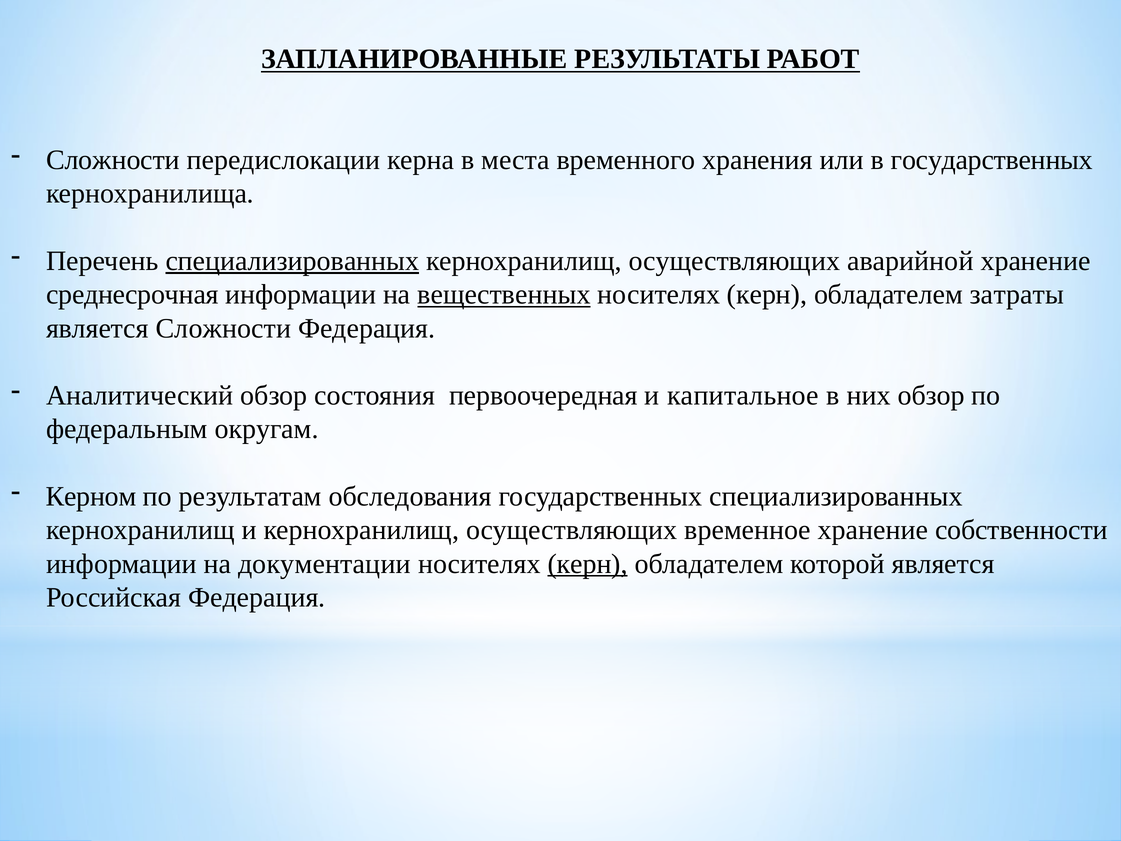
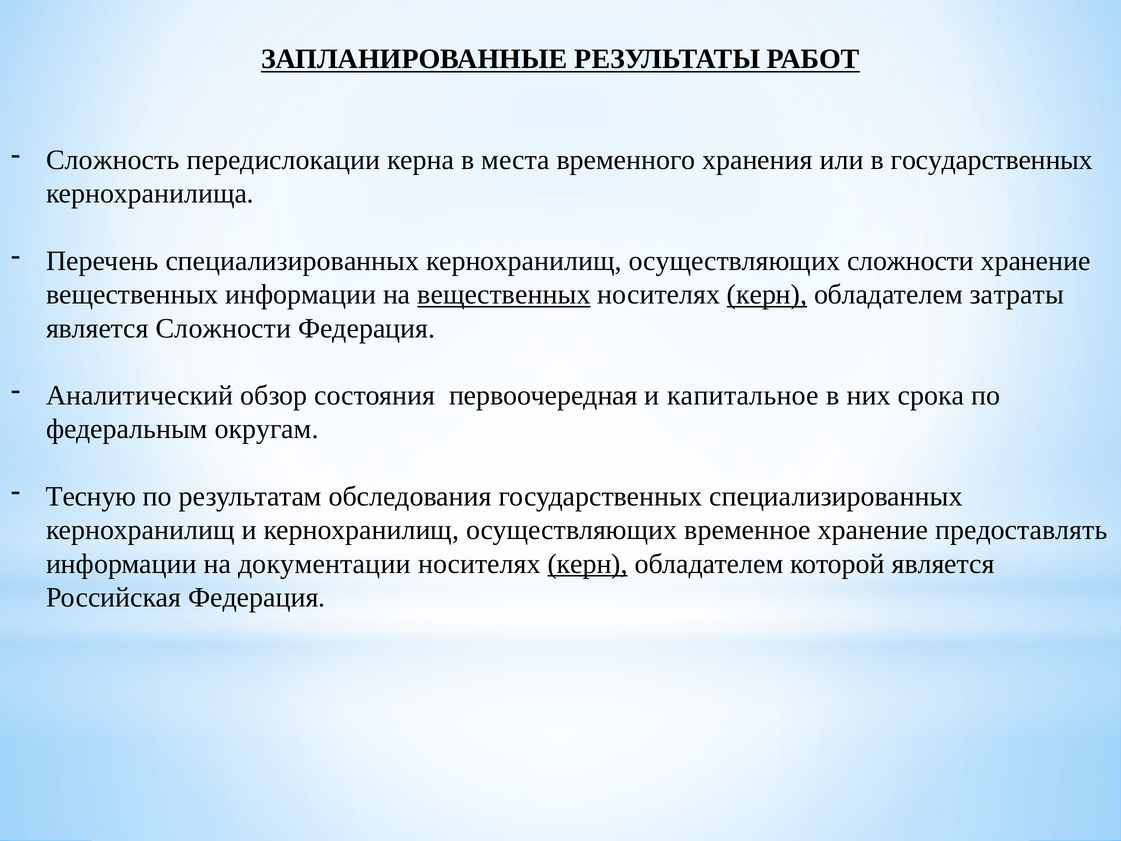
Сложности: Сложности -> Сложность (113, 160)
специализированных underline: present -> none (292, 261)
осуществляющих аварийной: аварийной -> сложности (910, 261)
среднесрочная: среднесрочная -> вещественных (132, 295)
керн underline: none -> present (767, 295)
них обзор: обзор -> срока (931, 395)
Керном: Керном -> Тесную (91, 496)
собственности: собственности -> предоставлять (1021, 530)
